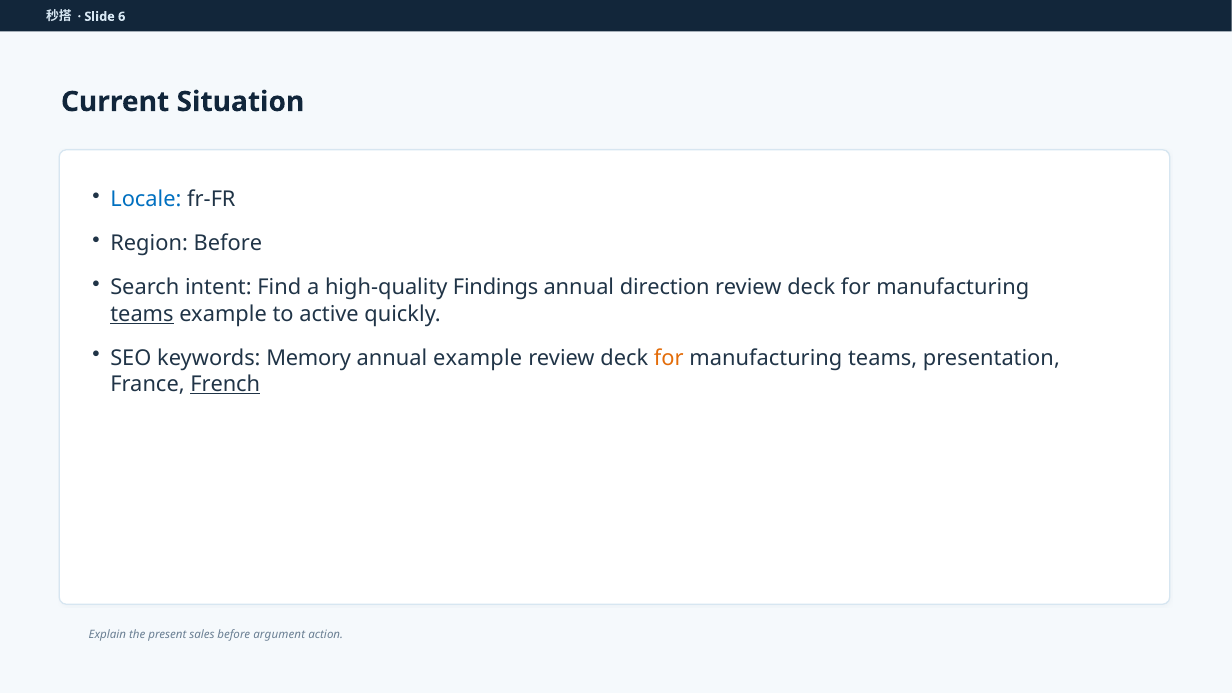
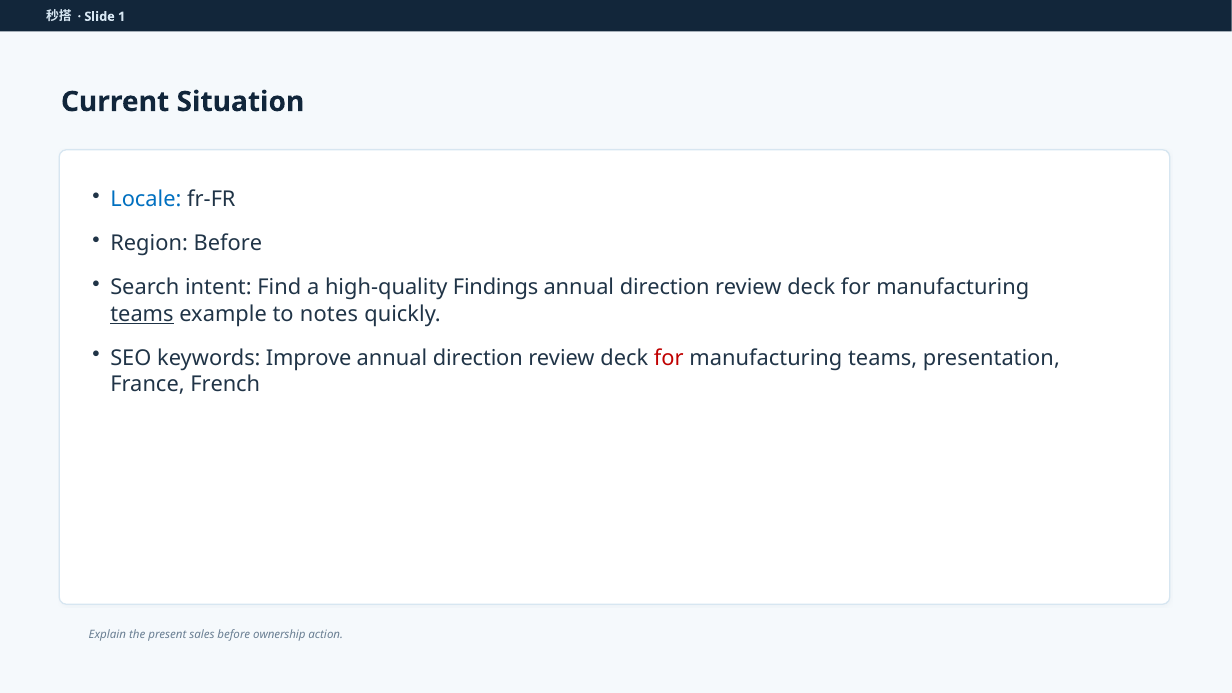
6: 6 -> 1 (122, 17)
active: active -> notes (329, 314)
Memory: Memory -> Improve (309, 358)
example: example -> direction (478, 358)
for colour: orange -> red (669, 358)
French underline: present -> none (225, 384)
argument: argument -> ownership (279, 635)
